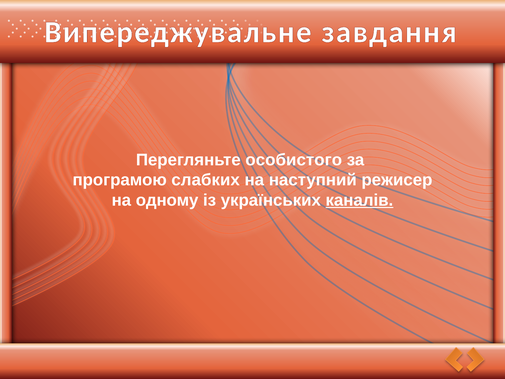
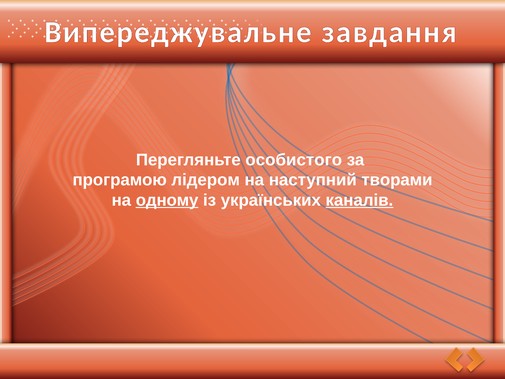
слабких: слабких -> лідером (206, 180)
режисер: режисер -> творами (397, 180)
одному underline: none -> present (167, 200)
